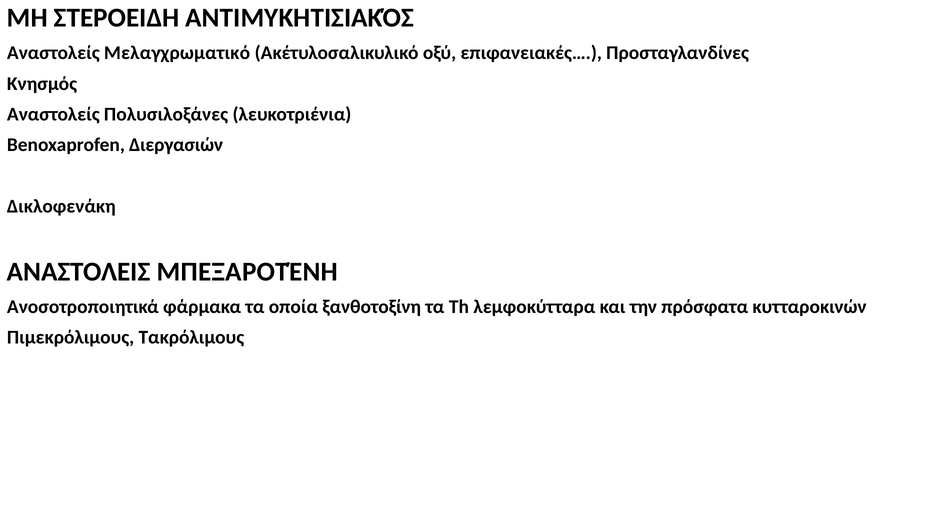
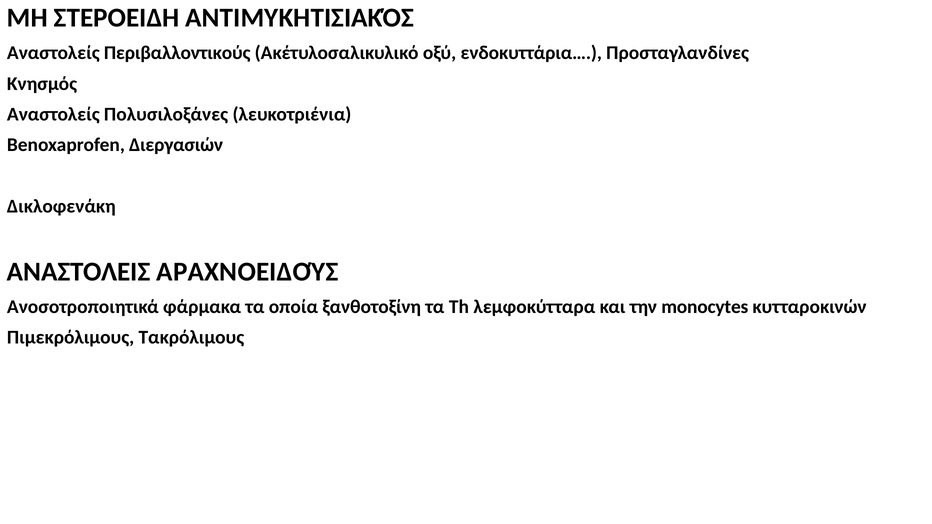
Μελαγχρωματικό: Μελαγχρωματικό -> Περιβαλλοντικούς (177, 53)
επιφανειακές…: επιφανειακές… -> ενδοκυττάρια… (531, 53)
ΜΠΕΞΑΡΟΤΈΝΗ: ΜΠΕΞΑΡΟΤΈΝΗ -> ΑΡΑΧΝΟΕΙΔΟΎΣ (247, 272)
πρόσφατα: πρόσφατα -> monocytes (705, 307)
